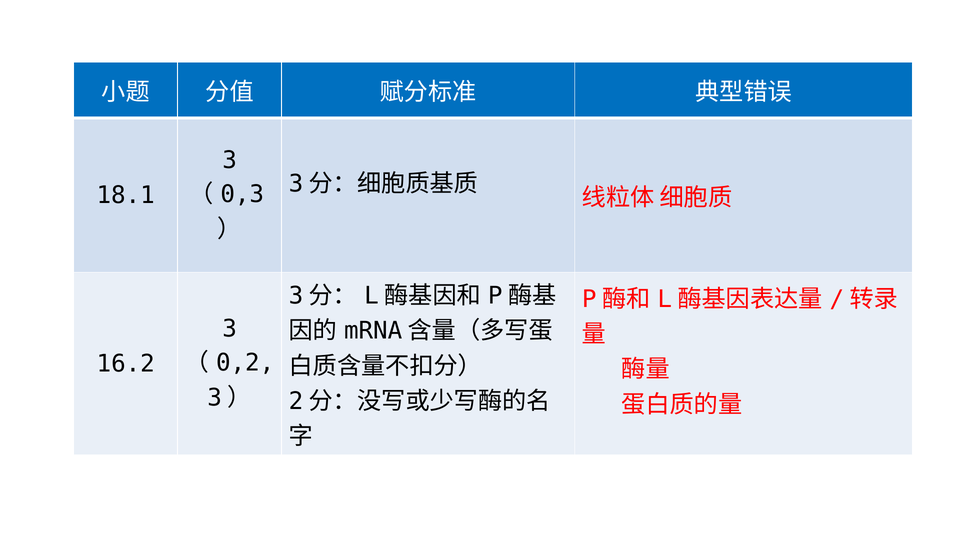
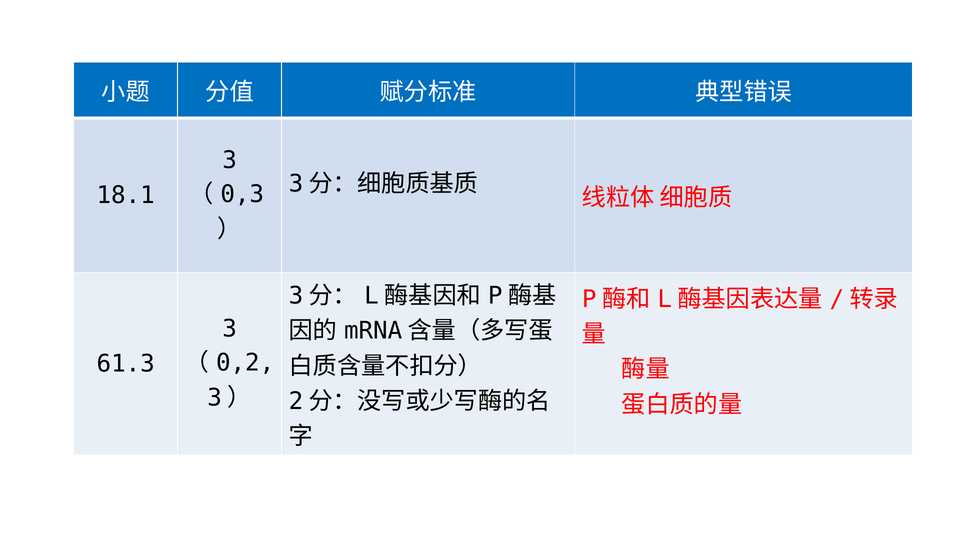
16.2: 16.2 -> 61.3 (126, 364)
